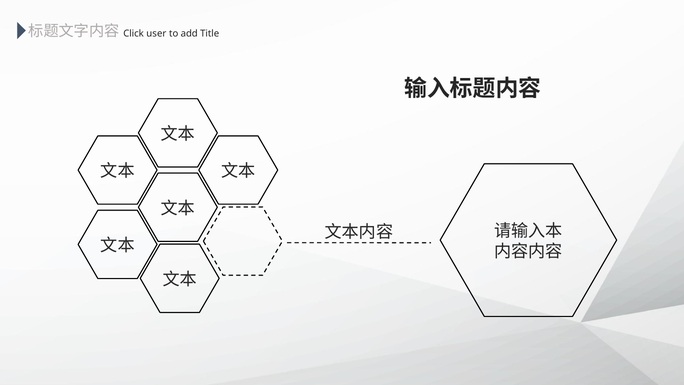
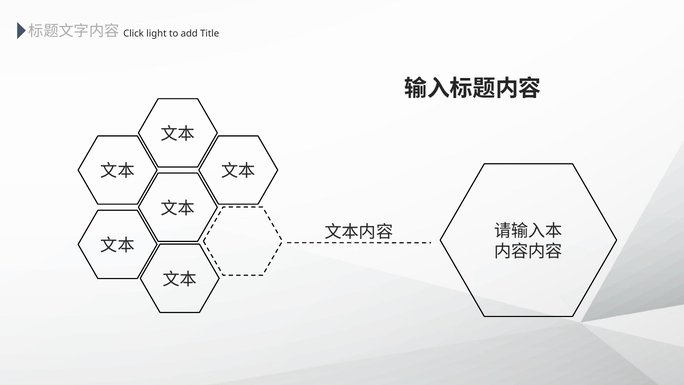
user: user -> light (156, 34)
